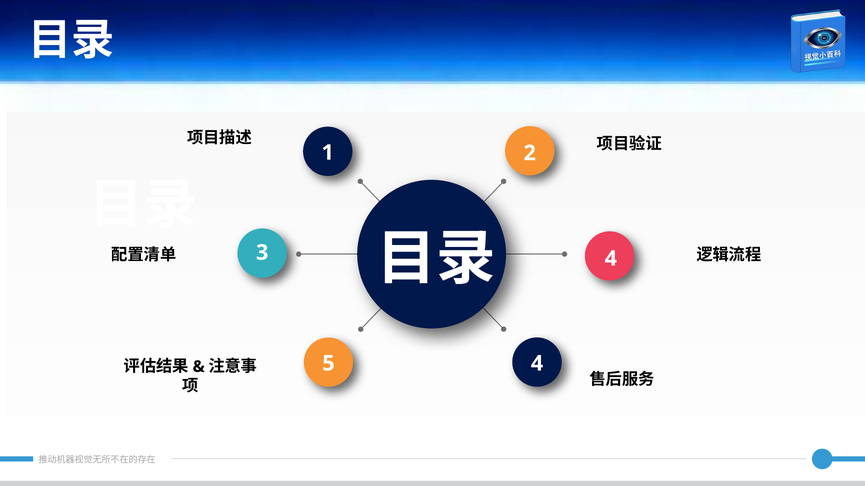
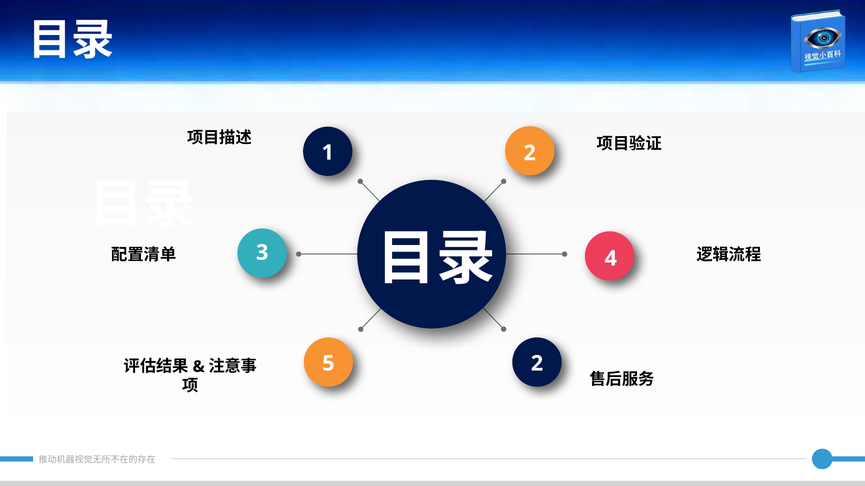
5 4: 4 -> 2 (537, 364)
